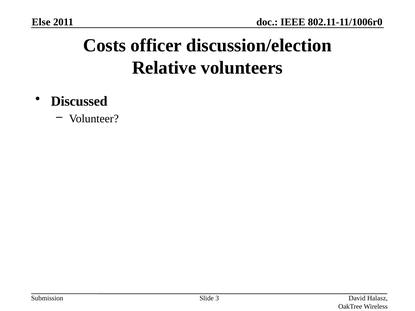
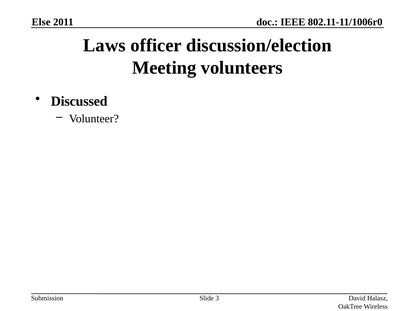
Costs: Costs -> Laws (104, 46)
Relative: Relative -> Meeting (164, 68)
